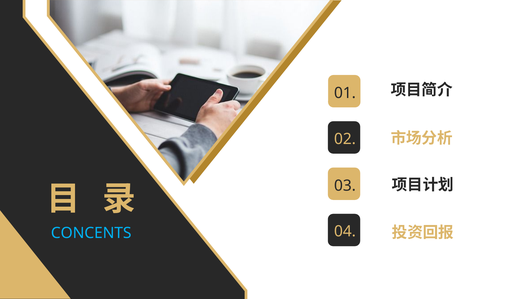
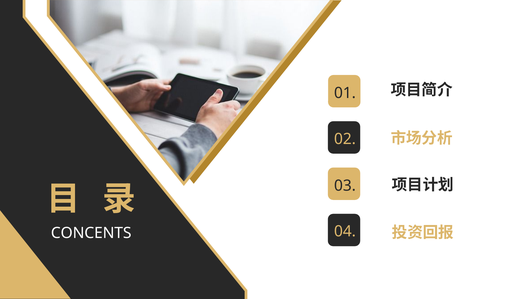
CONCENTS colour: light blue -> white (91, 233)
